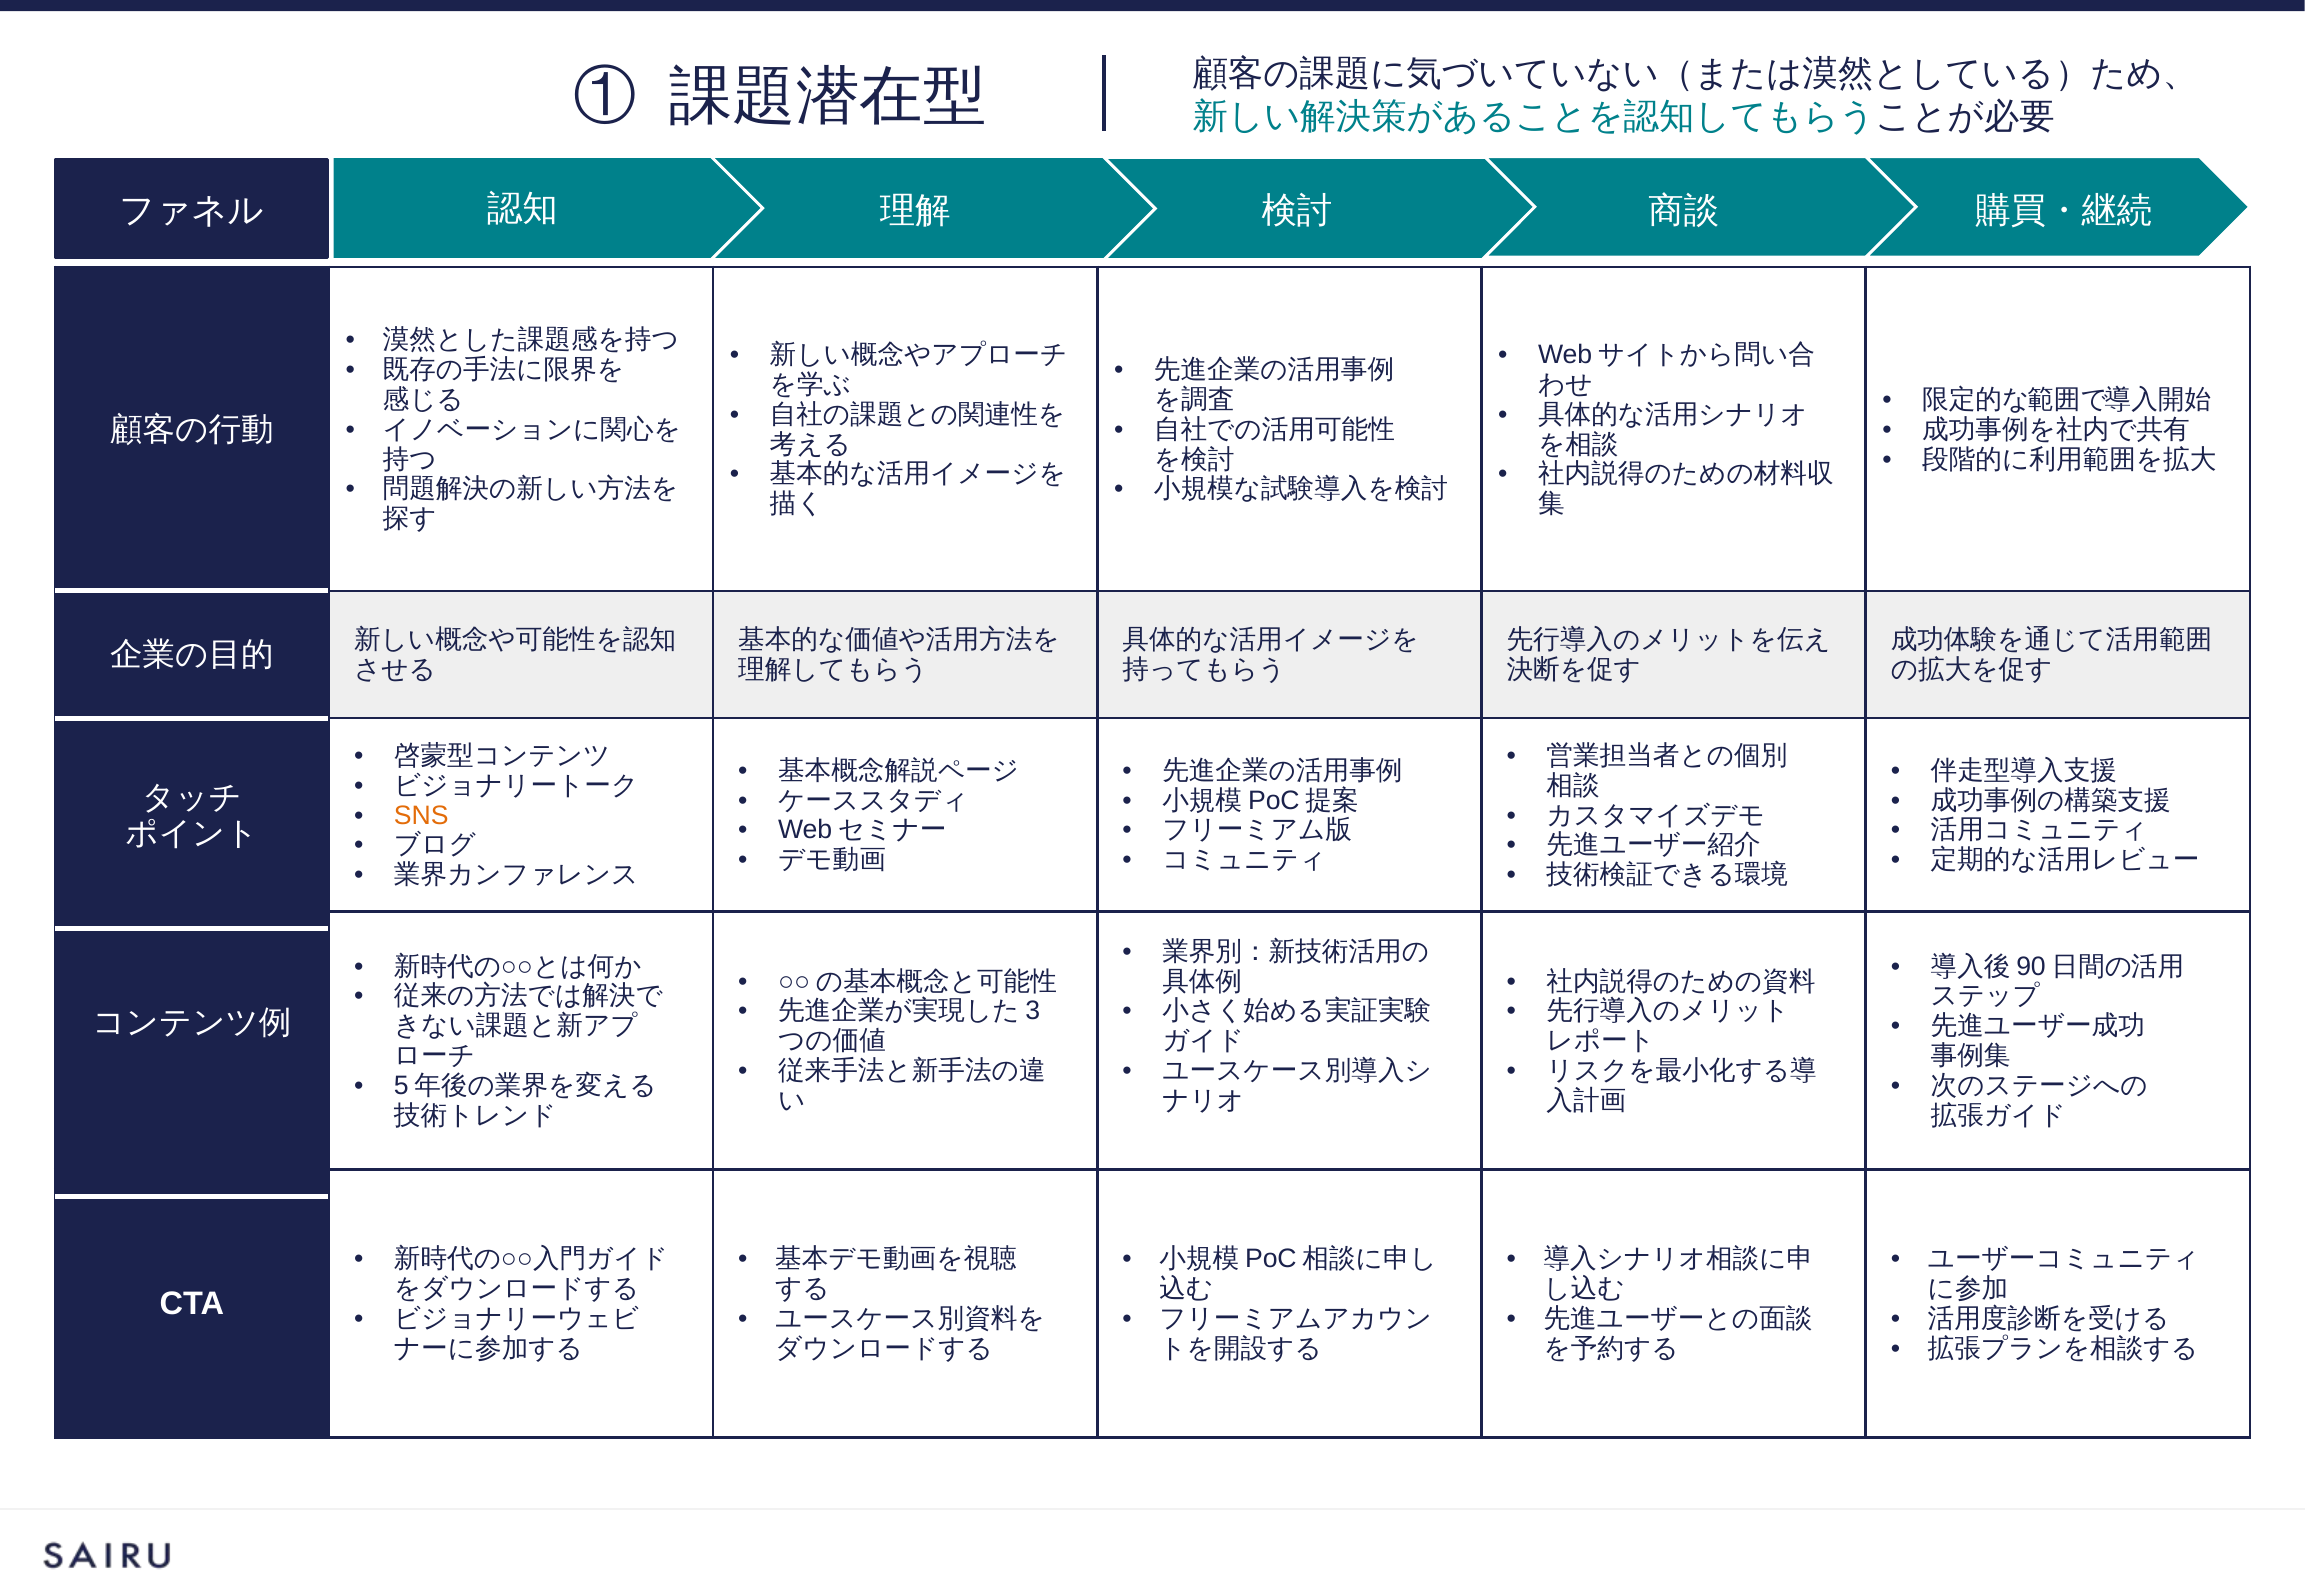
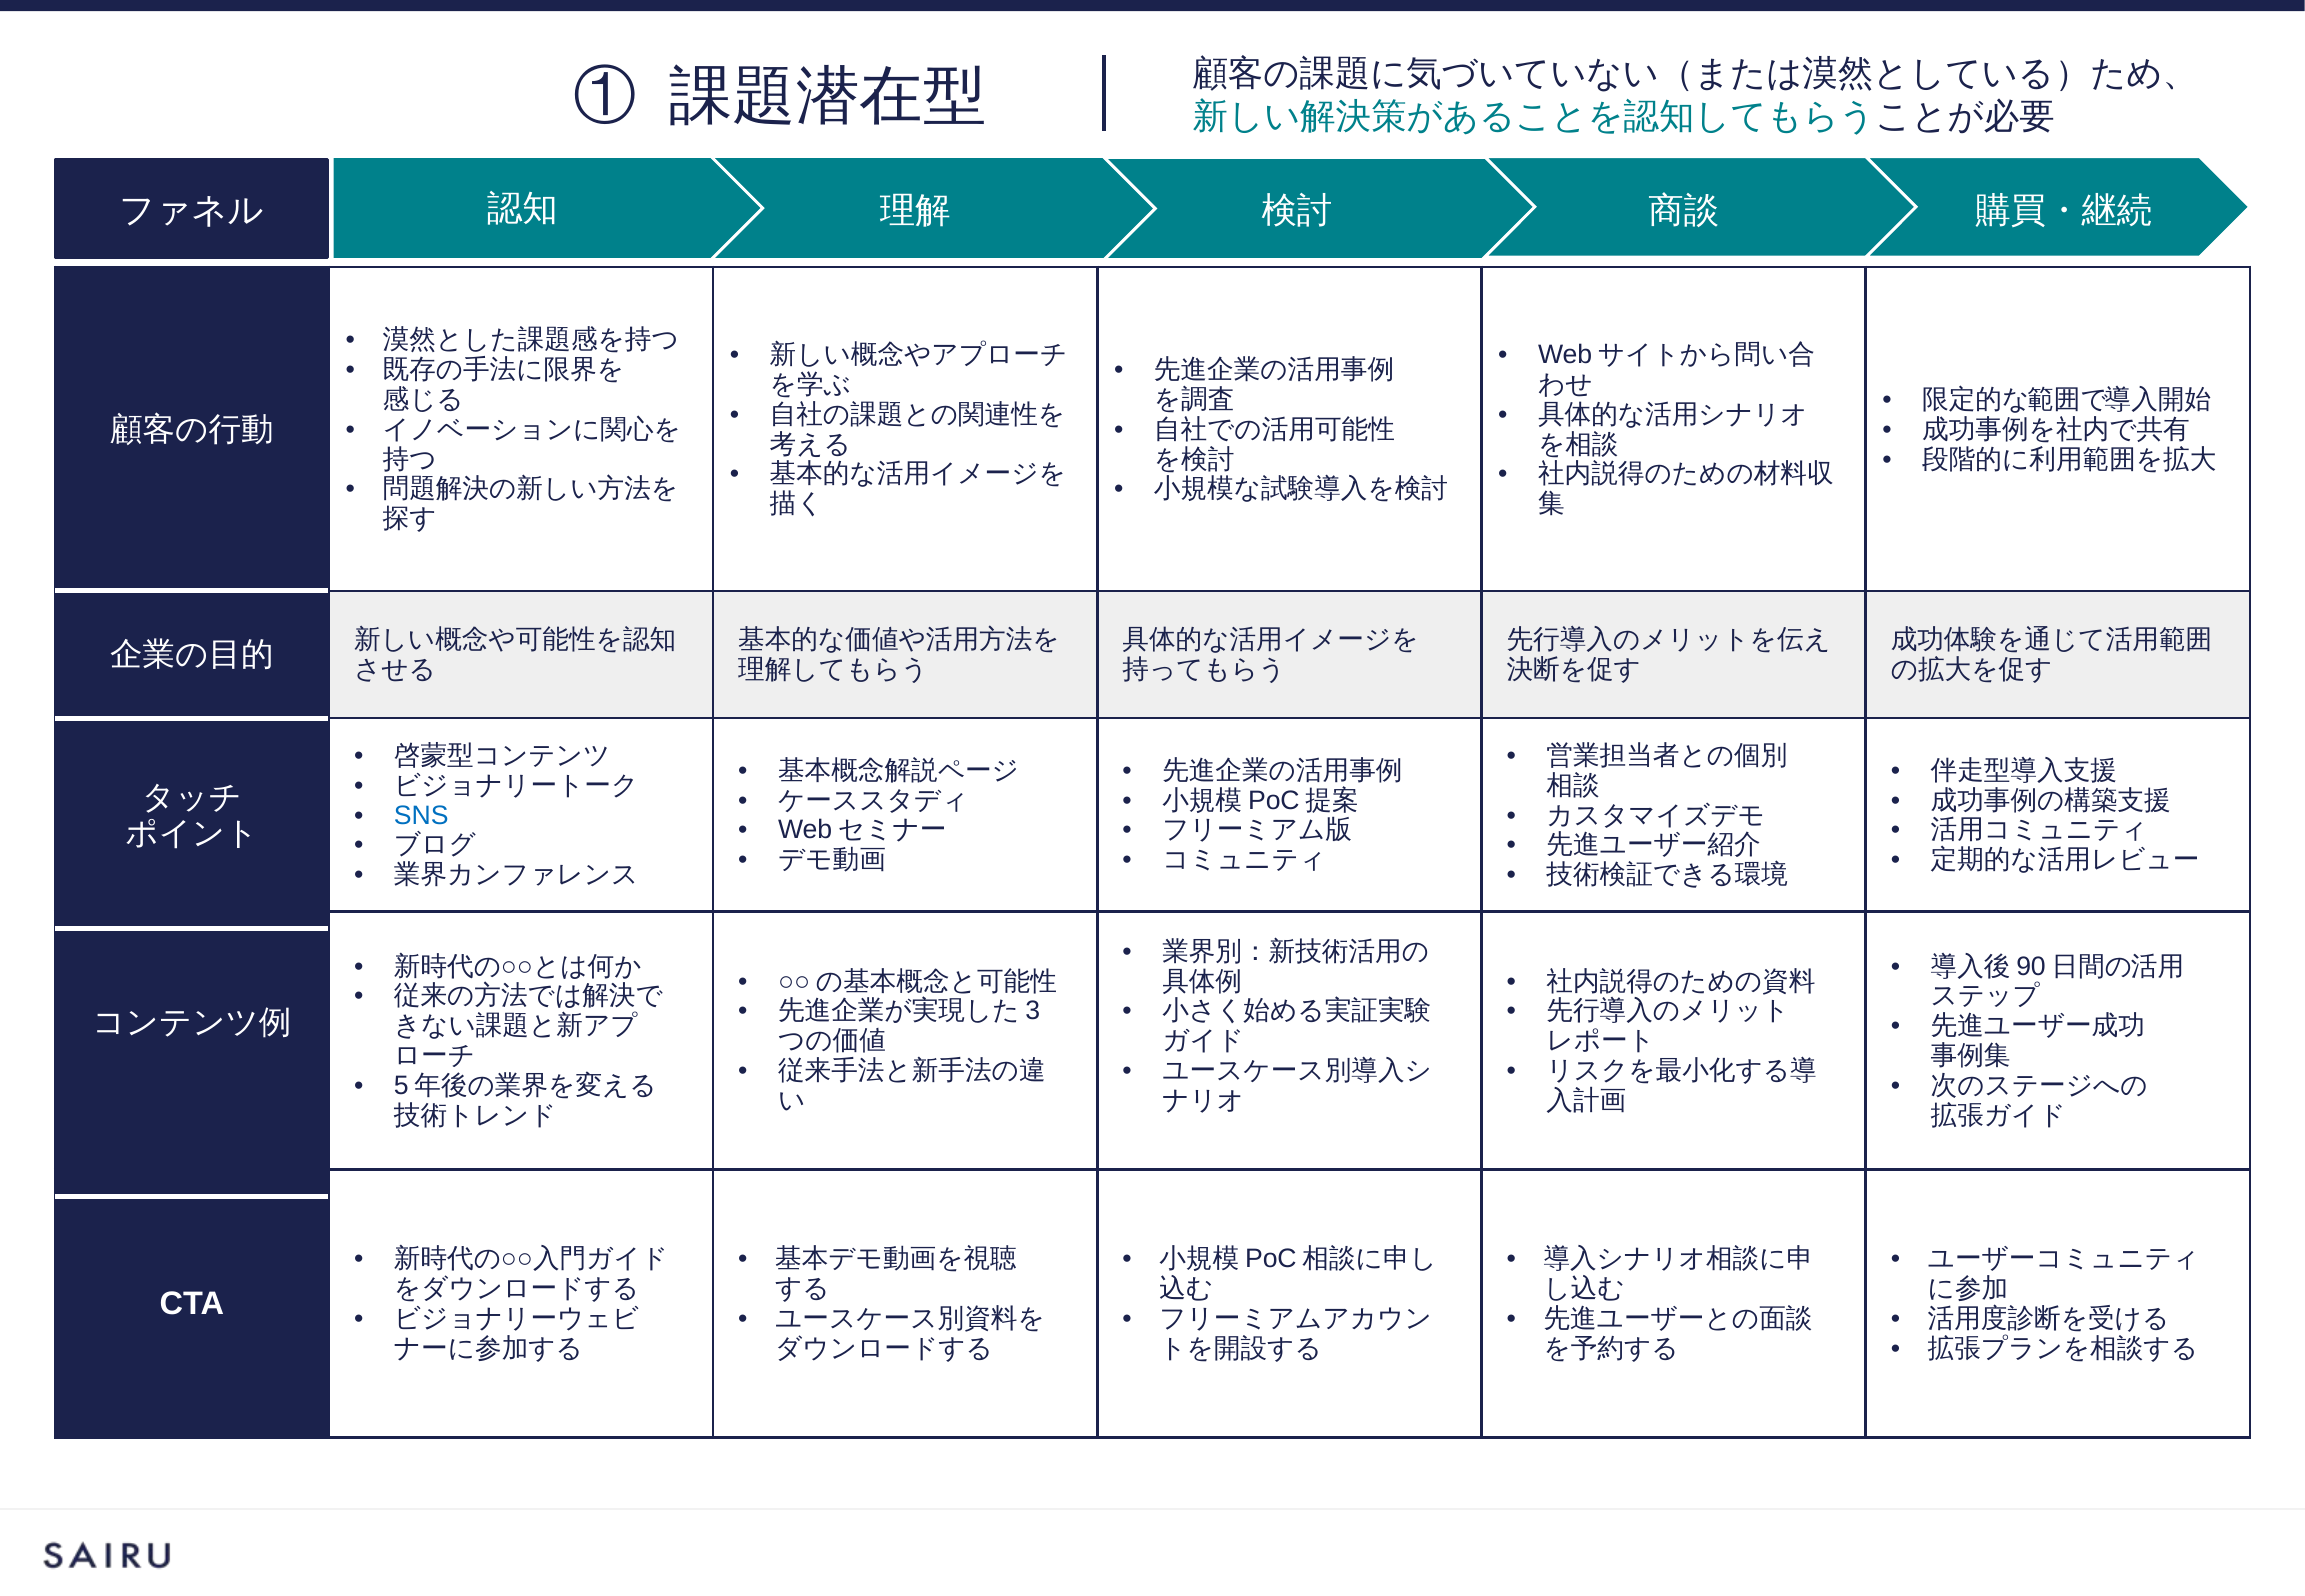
SNS colour: orange -> blue (421, 815)
